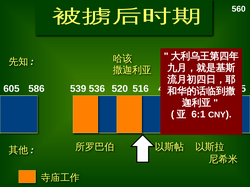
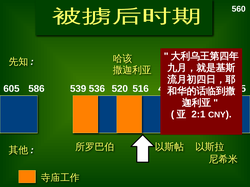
6:1: 6:1 -> 2:1 (198, 115)
